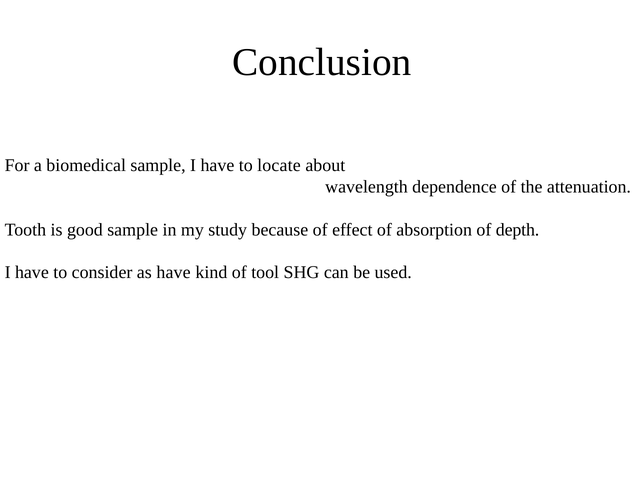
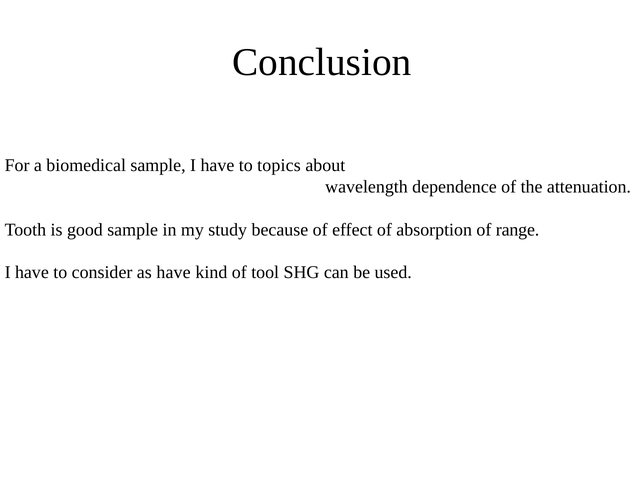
locate: locate -> topics (279, 165)
depth: depth -> range (518, 230)
